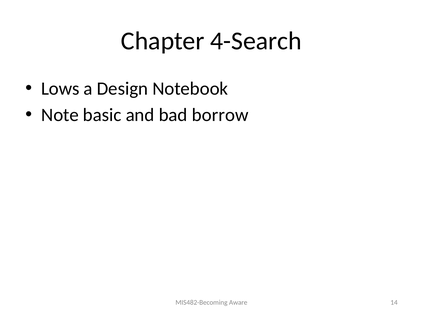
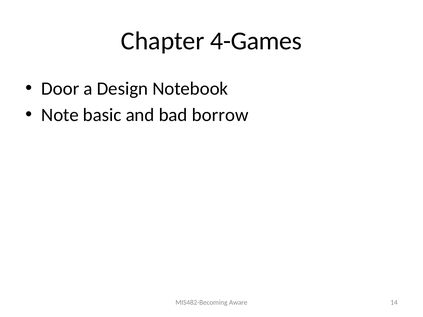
4-Search: 4-Search -> 4-Games (256, 41)
Lows: Lows -> Door (60, 89)
